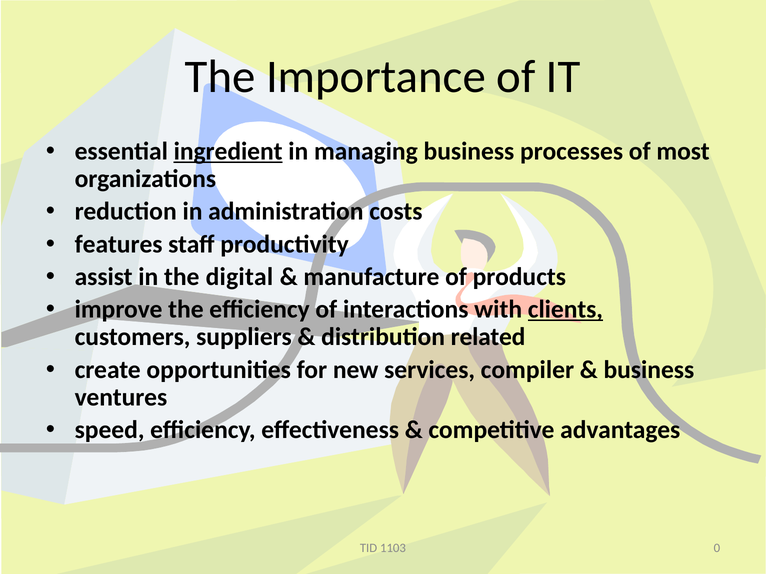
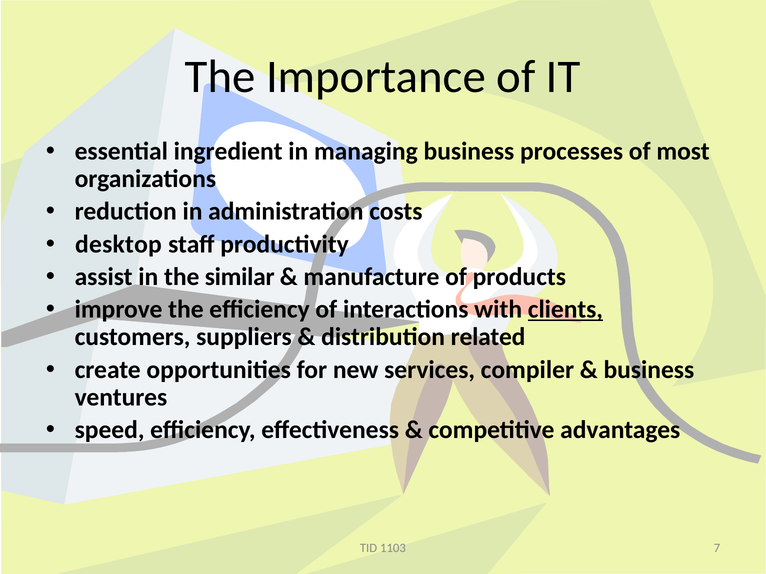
ingredient underline: present -> none (228, 152)
features: features -> desktop (118, 244)
digital: digital -> similar (240, 277)
0: 0 -> 7 (717, 549)
